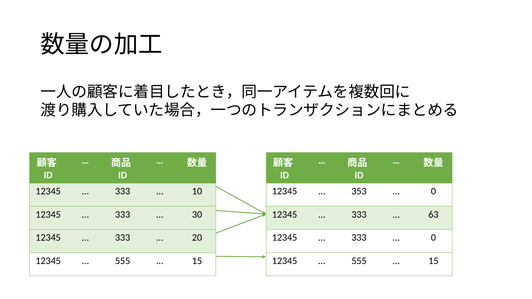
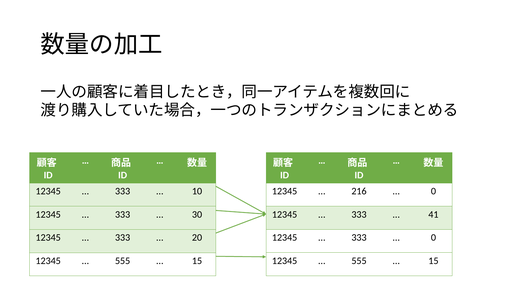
353: 353 -> 216 (359, 191)
63: 63 -> 41 (433, 215)
